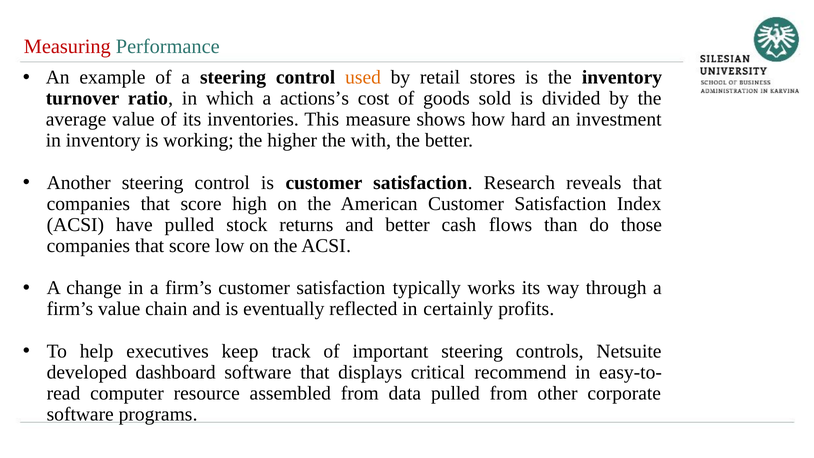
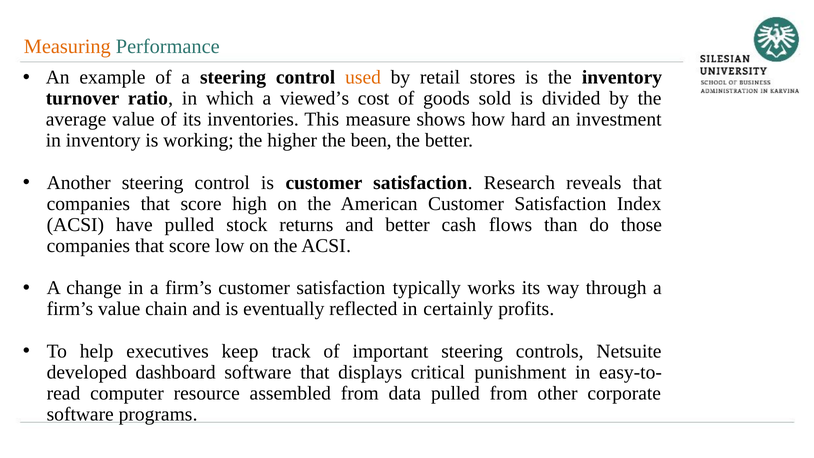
Measuring colour: red -> orange (67, 47)
actions’s: actions’s -> viewed’s (315, 98)
with: with -> been (371, 140)
recommend: recommend -> punishment (520, 372)
